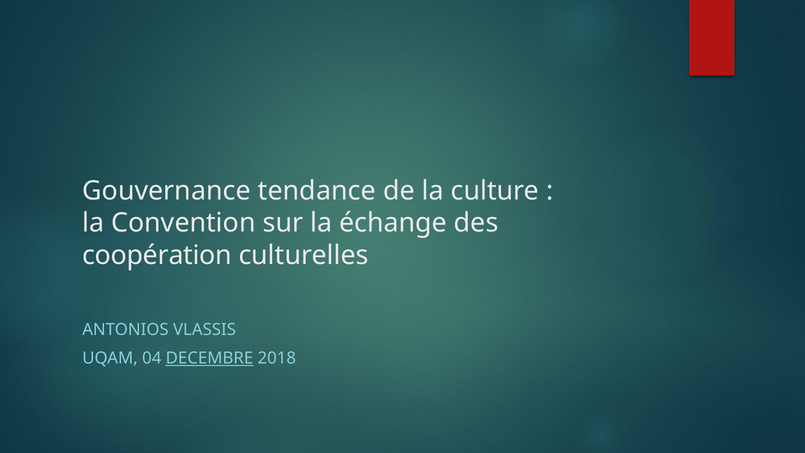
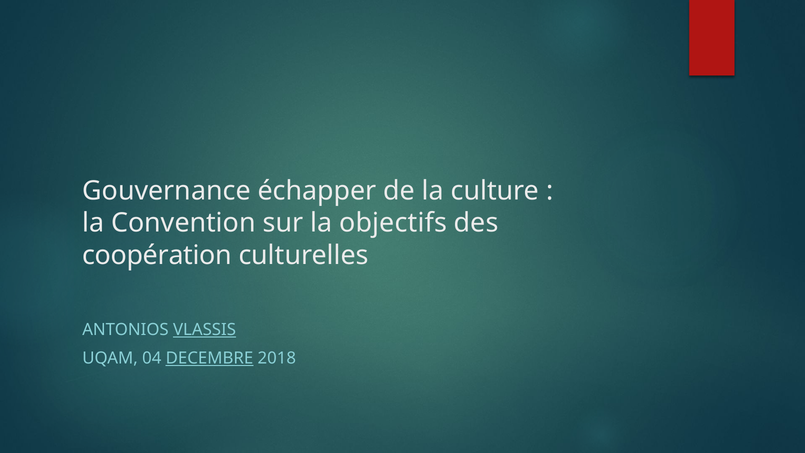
tendance: tendance -> échapper (317, 191)
échange: échange -> objectifs (393, 223)
VLASSIS underline: none -> present (205, 330)
